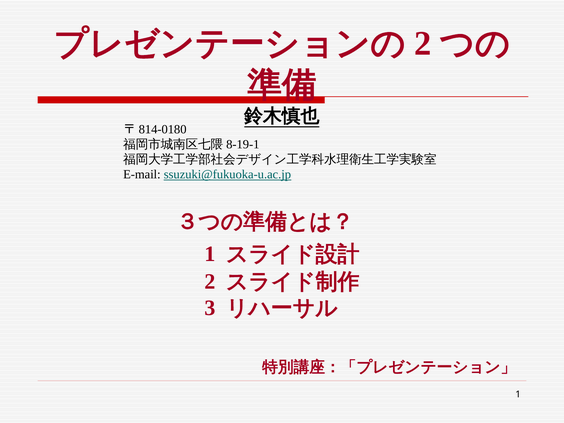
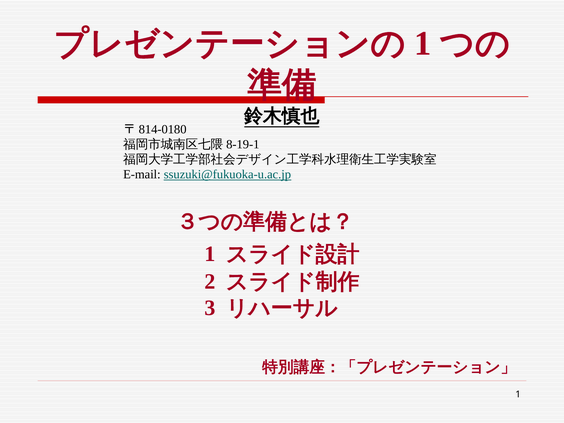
2: 2 -> 1 (423, 44)
